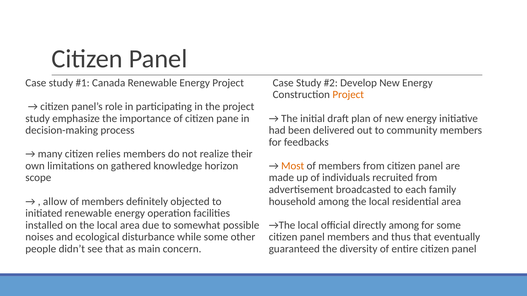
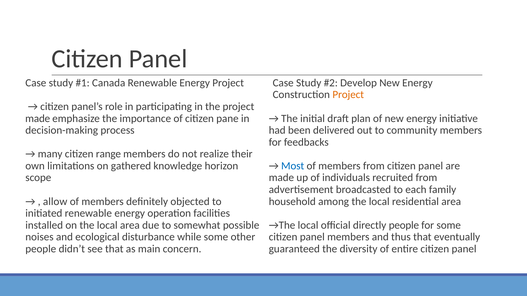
study: study -> made (38, 119)
relies: relies -> range (108, 154)
Most colour: orange -> blue (293, 166)
directly among: among -> people (404, 225)
